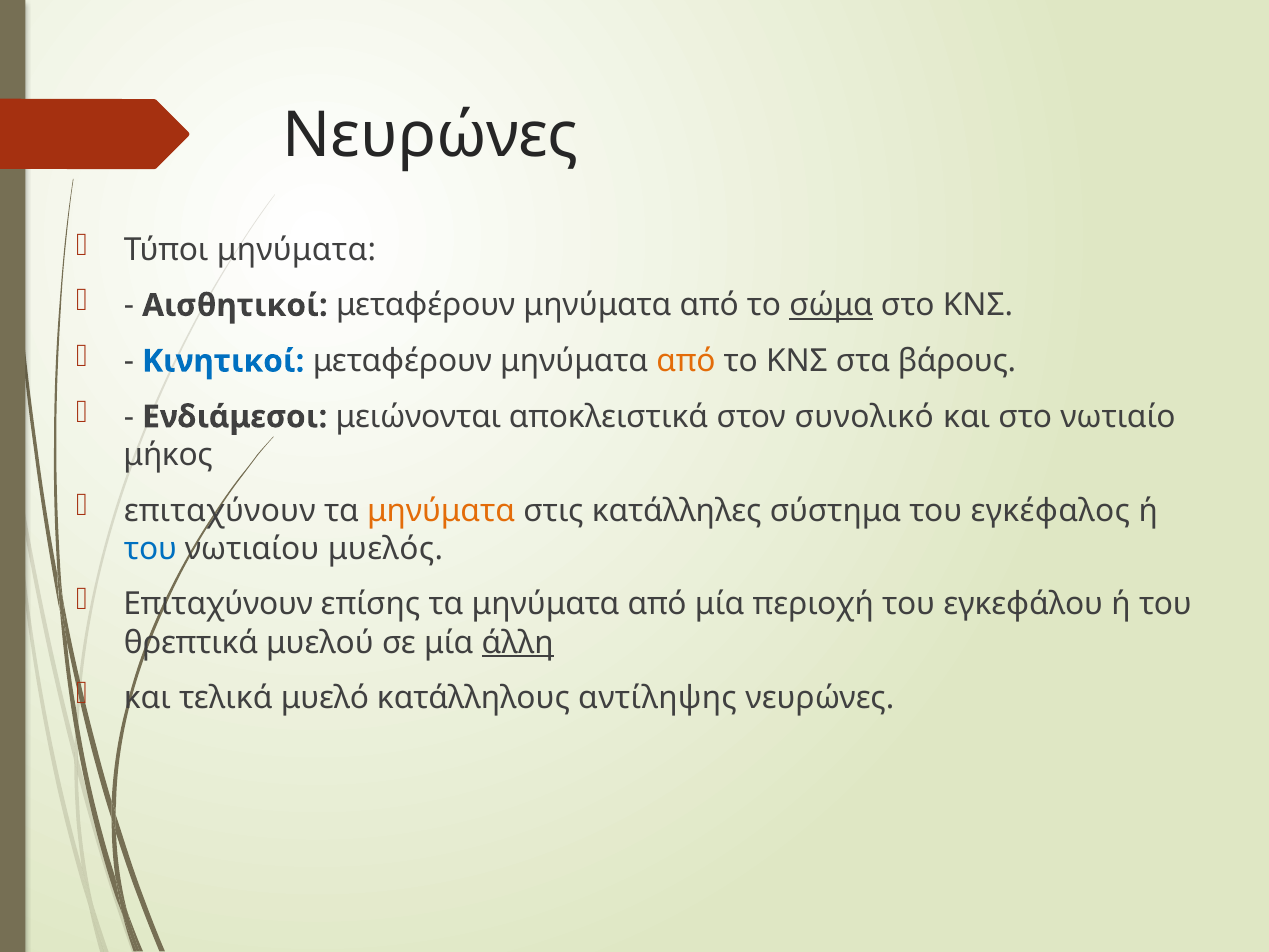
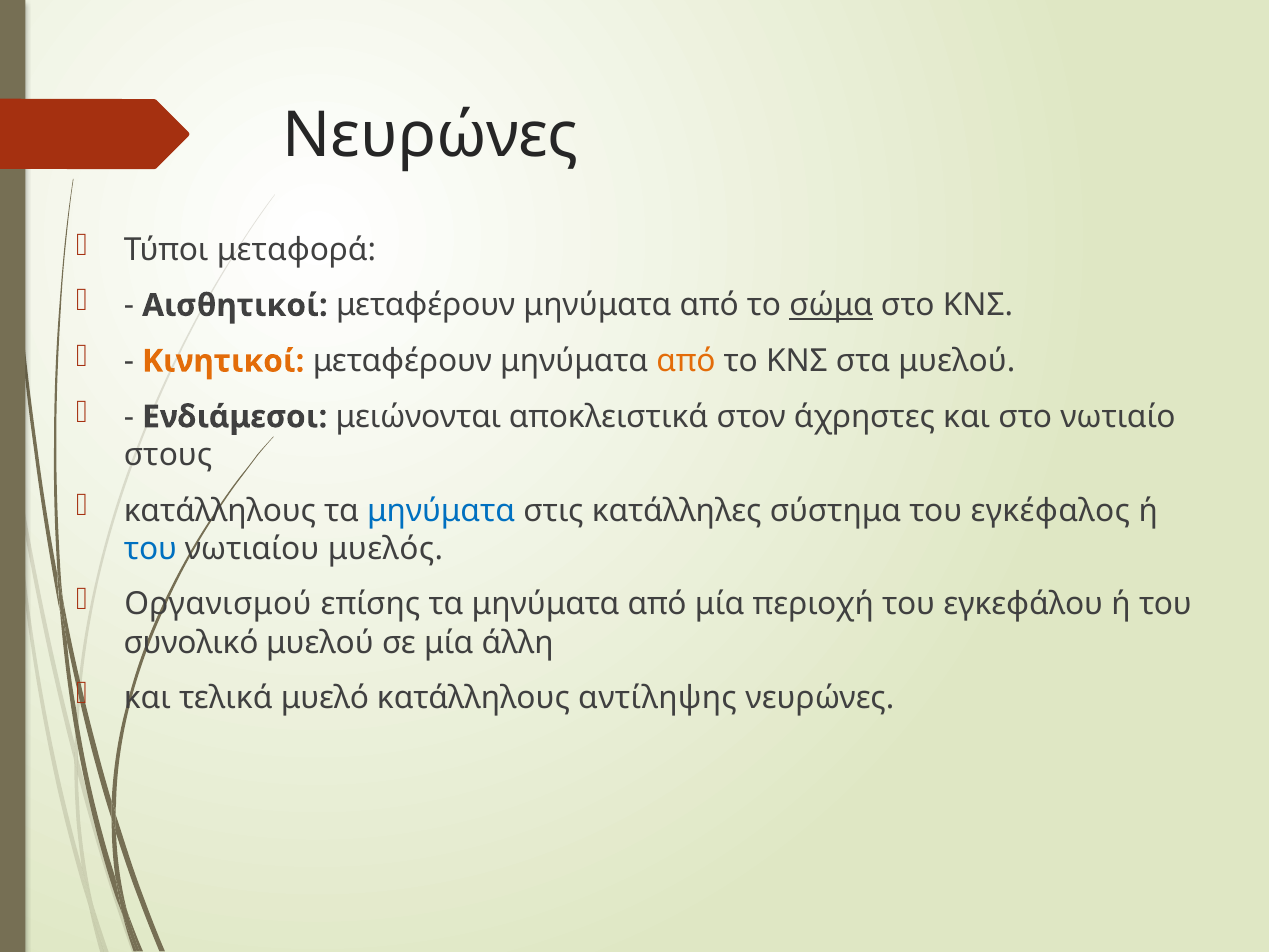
Τύποι μηνύματα: μηνύματα -> μεταφορά (297, 250)
Κινητικοί colour: blue -> orange (223, 361)
στα βάρους: βάρους -> μυελού (957, 361)
συνολικό: συνολικό -> άχρηστες (864, 417)
μήκος: μήκος -> στους (168, 455)
επιταχύνουν: επιταχύνουν -> κατάλληλους (220, 511)
μηνύματα colour: orange -> blue (441, 511)
Επιταχύνουν: Επιταχύνουν -> Οργανισμού (218, 604)
θρεπτικά: θρεπτικά -> συνολικό (191, 642)
άλλη underline: present -> none (518, 642)
